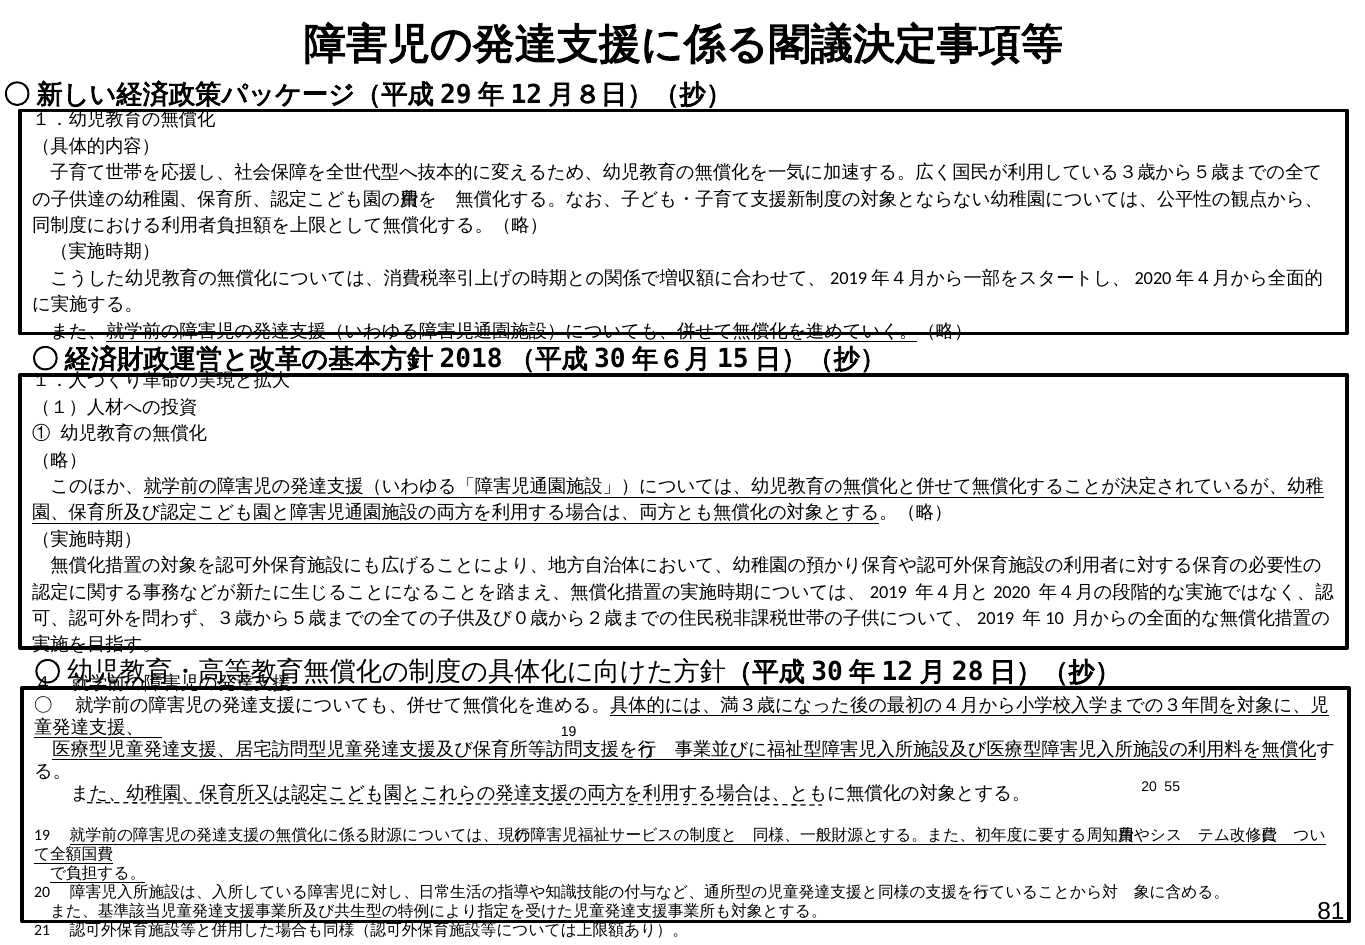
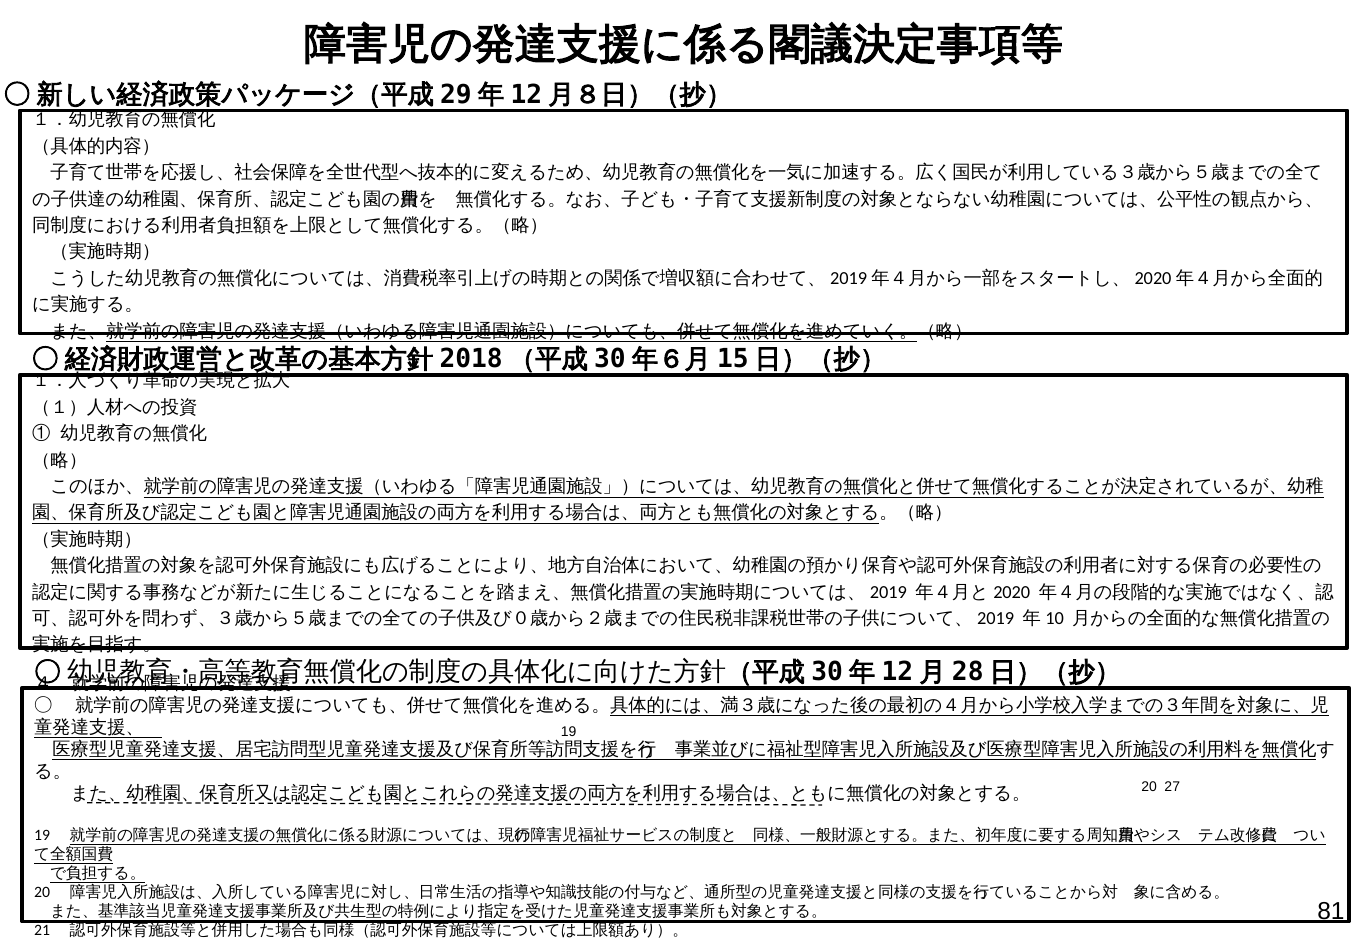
55: 55 -> 27 (1172, 787)
